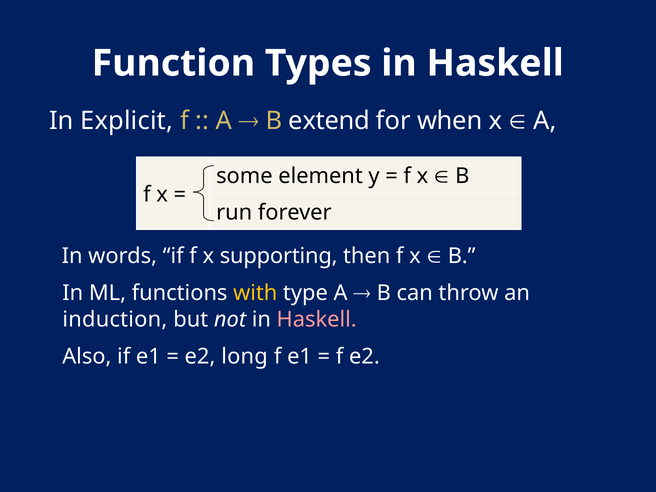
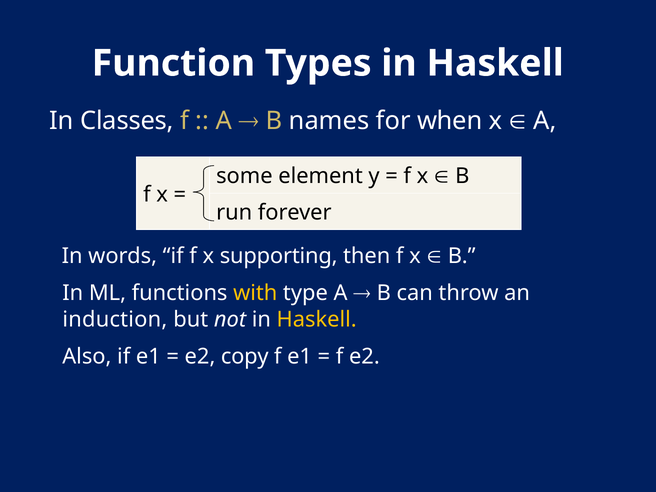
Explicit: Explicit -> Classes (127, 121)
extend: extend -> names (329, 121)
Haskell colour: pink -> yellow (317, 319)
long: long -> copy (245, 357)
